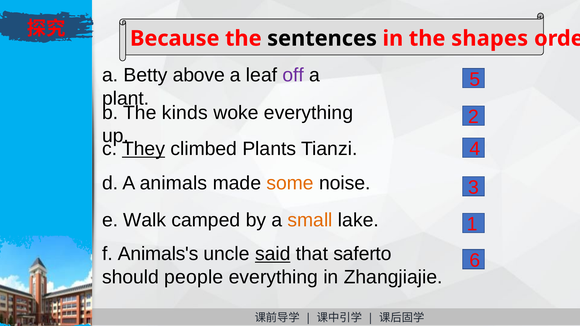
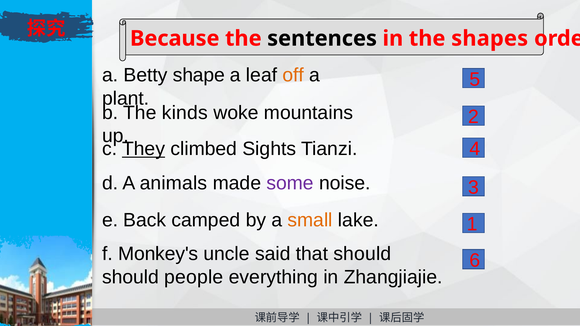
above: above -> shape (199, 75)
off colour: purple -> orange (293, 75)
woke everything: everything -> mountains (309, 113)
Plants: Plants -> Sights (269, 149)
some colour: orange -> purple (290, 183)
Walk: Walk -> Back (145, 220)
Animals's: Animals's -> Monkey's (158, 254)
said underline: present -> none (273, 254)
that saferto: saferto -> should (362, 254)
